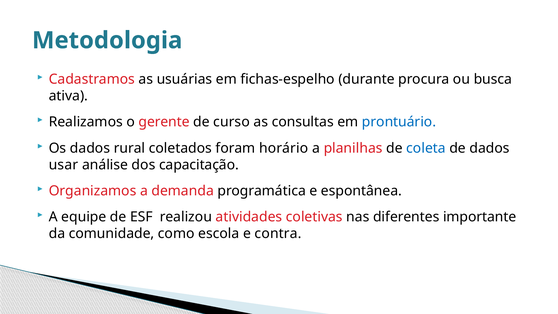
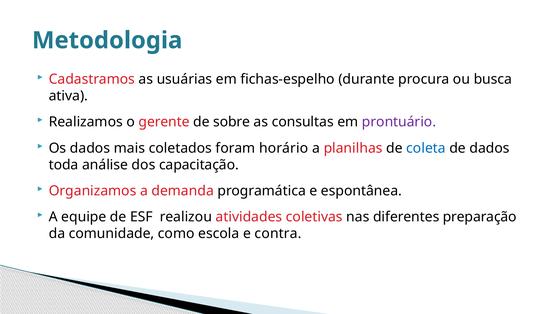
curso: curso -> sobre (232, 122)
prontuário colour: blue -> purple (399, 122)
rural: rural -> mais (129, 148)
usar: usar -> toda (64, 165)
importante: importante -> preparação (480, 217)
